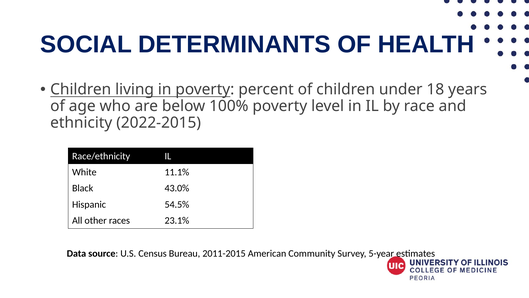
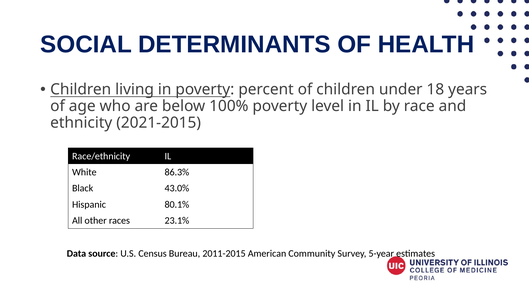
2022-2015: 2022-2015 -> 2021-2015 (159, 123)
11.1%: 11.1% -> 86.3% (177, 172)
54.5%: 54.5% -> 80.1% (177, 204)
